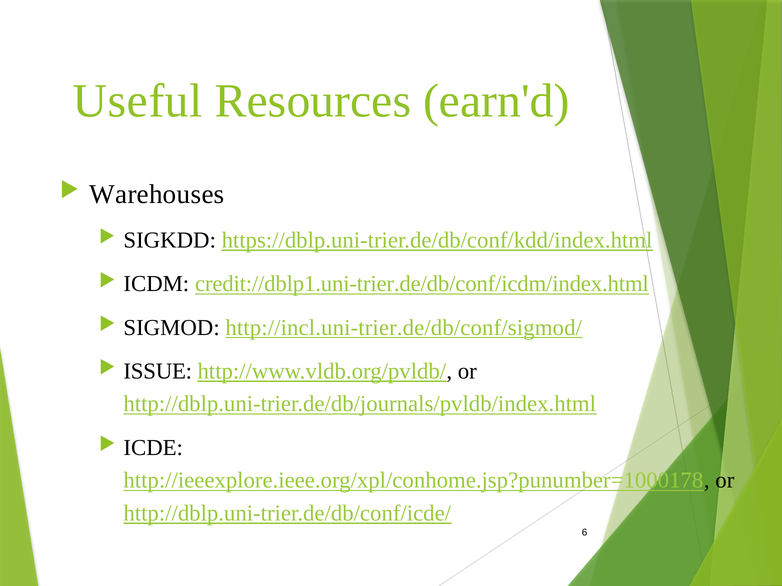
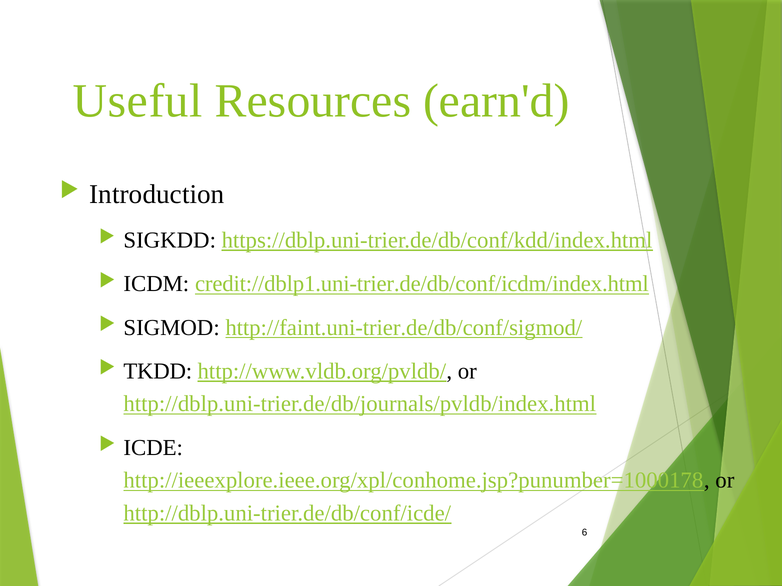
Warehouses: Warehouses -> Introduction (157, 194)
http://incl.uni-trier.de/db/conf/sigmod/: http://incl.uni-trier.de/db/conf/sigmod/ -> http://faint.uni-trier.de/db/conf/sigmod/ (404, 328)
ISSUE: ISSUE -> TKDD (158, 371)
